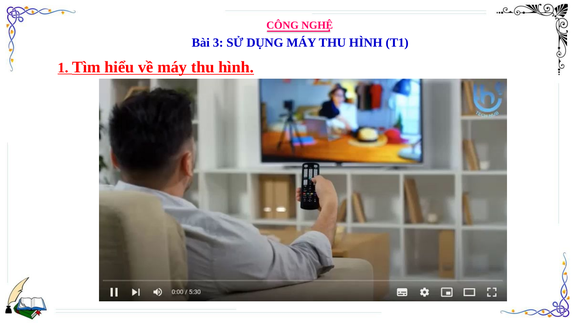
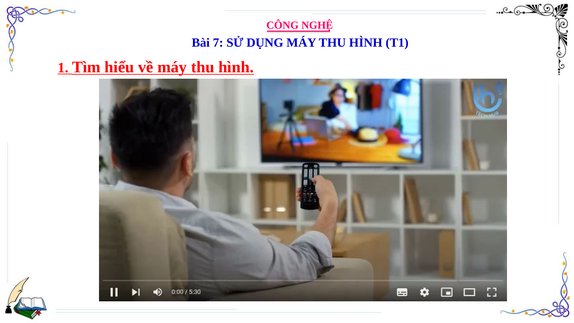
3: 3 -> 7 (218, 43)
